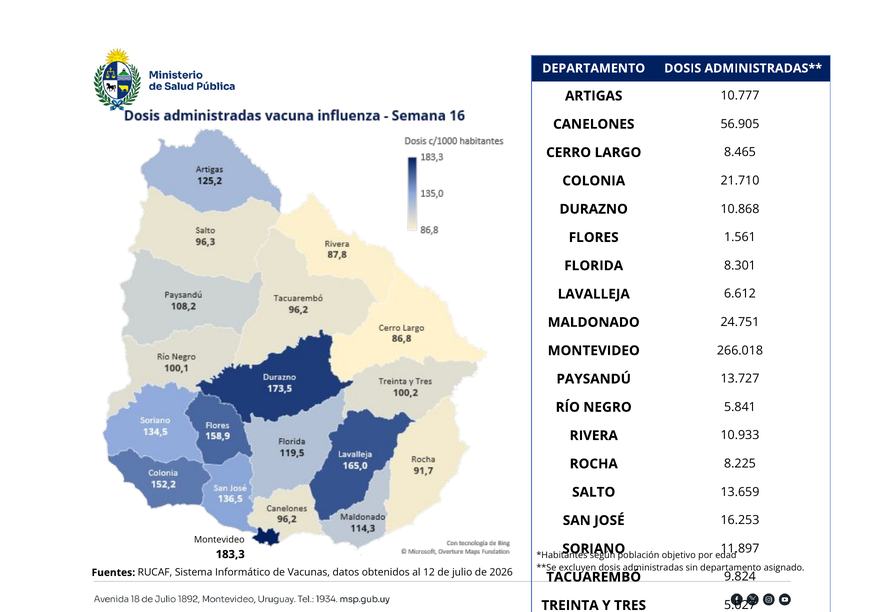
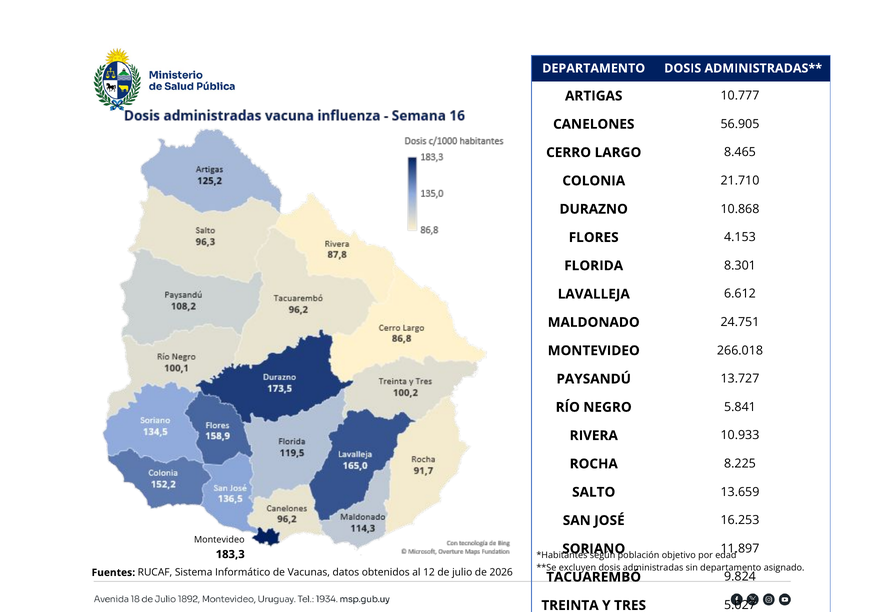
1.561: 1.561 -> 4.153 (740, 237)
